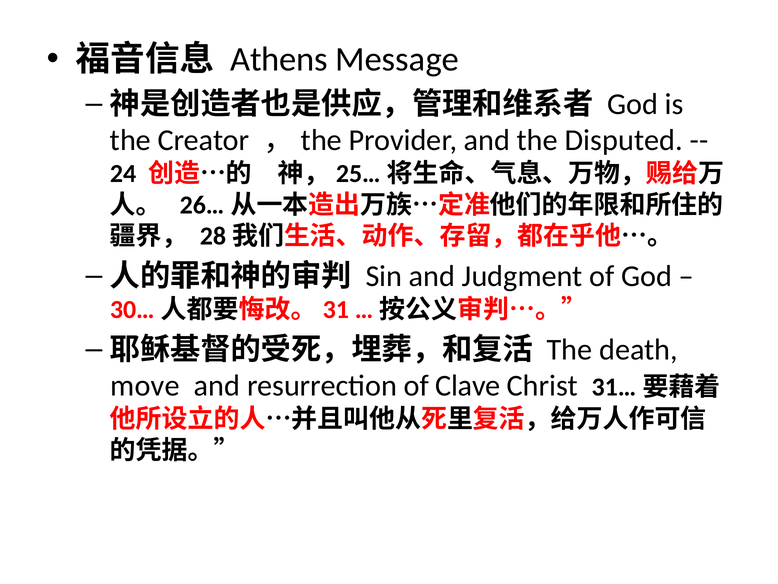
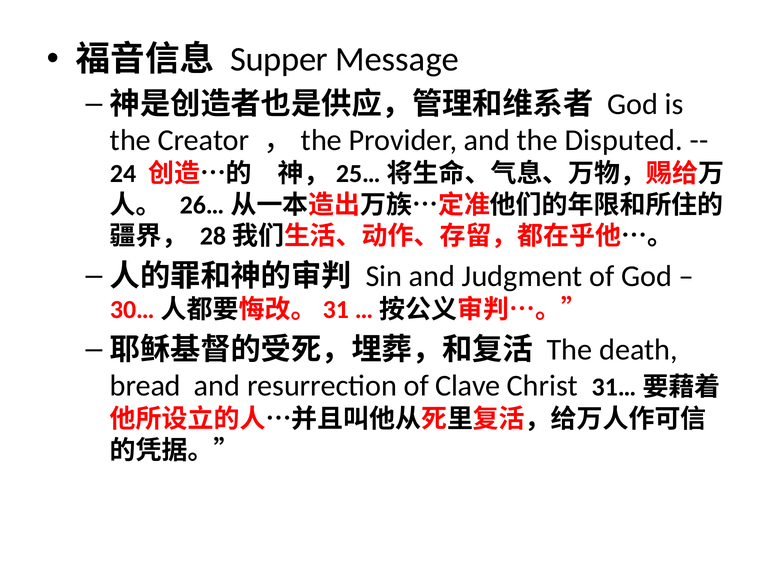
Athens: Athens -> Supper (279, 59)
move: move -> bread (145, 386)
